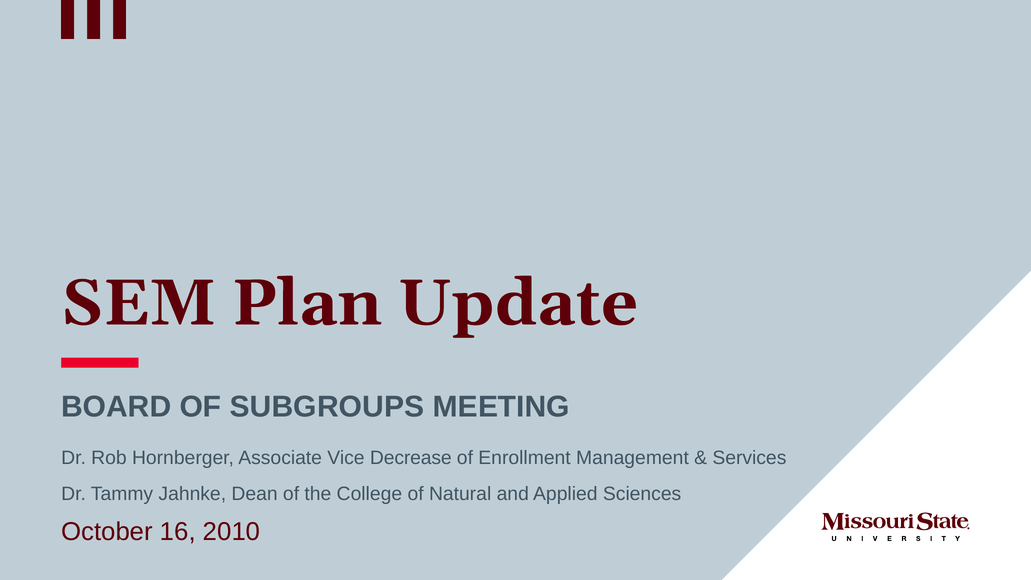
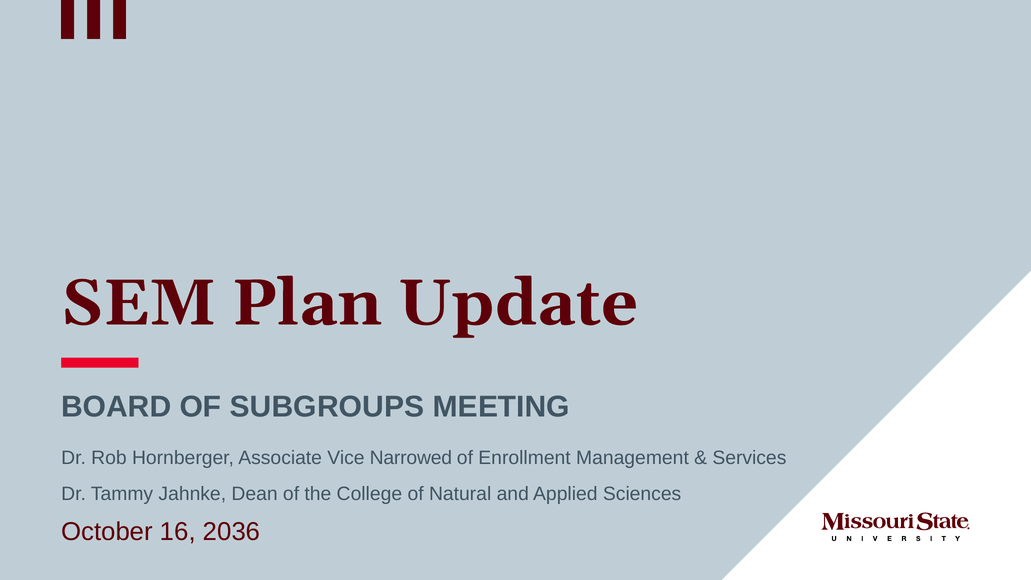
Decrease: Decrease -> Narrowed (411, 458)
2010: 2010 -> 2036 (232, 532)
